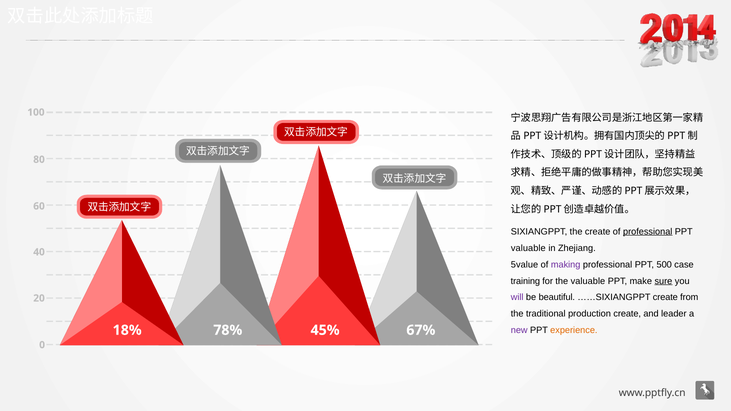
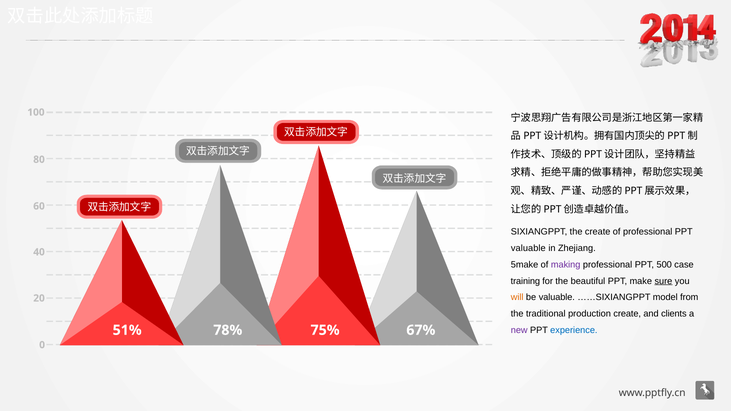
professional underline: present -> none (648, 232)
5value: 5value -> 5make (525, 265)
the valuable: valuable -> beautiful (588, 281)
will colour: purple -> orange (517, 298)
be beautiful: beautiful -> valuable (557, 298)
……SIXIANGPPT create: create -> model (665, 298)
leader: leader -> clients (674, 314)
experience colour: orange -> blue (574, 331)
18%: 18% -> 51% (127, 330)
45%: 45% -> 75% (325, 330)
